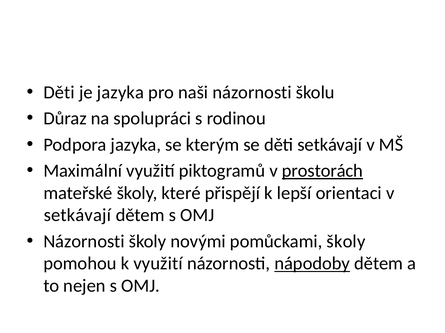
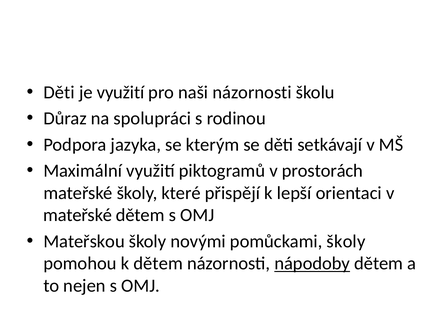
je jazyka: jazyka -> využití (121, 93)
prostorách underline: present -> none (322, 171)
setkávají: setkávají -> mateřské (78, 216)
Názornosti: Názornosti -> Mateřskou (84, 242)
k využití: využití -> dětem (158, 264)
